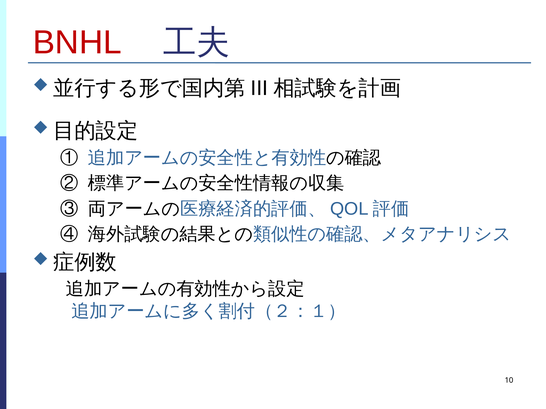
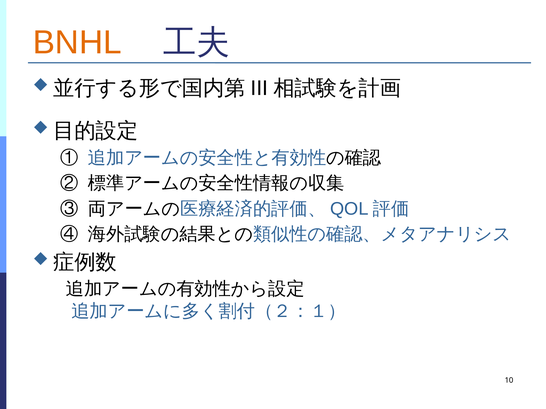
BNHL colour: red -> orange (77, 42)
